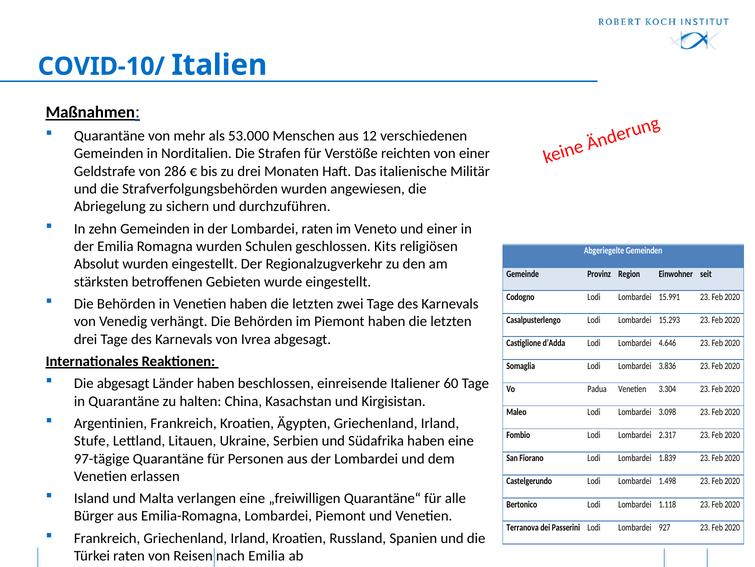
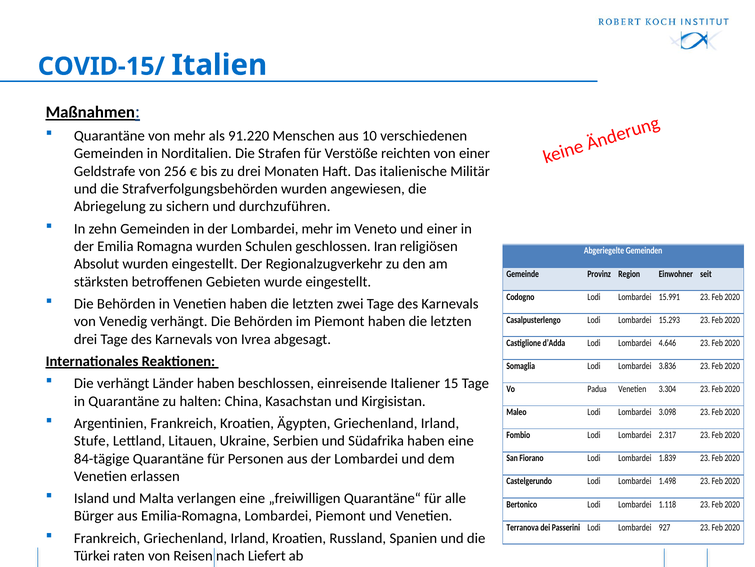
COVID-10/: COVID-10/ -> COVID-15/ (101, 66)
53.000: 53.000 -> 91.220 (249, 136)
12: 12 -> 10 (369, 136)
286: 286 -> 256 (175, 171)
Lombardei raten: raten -> mehr (317, 228)
Kits: Kits -> Iran (385, 246)
Die abgesagt: abgesagt -> verhängt (123, 383)
60: 60 -> 15 (451, 383)
97-tägige: 97-tägige -> 84-tägige (102, 458)
nach Emilia: Emilia -> Liefert (267, 555)
